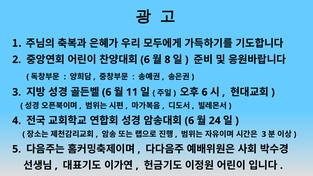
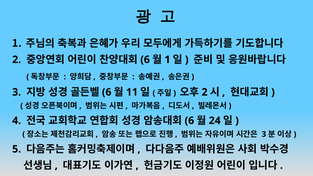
8: 8 -> 1 (167, 60)
6: 6 -> 2 (205, 92)
